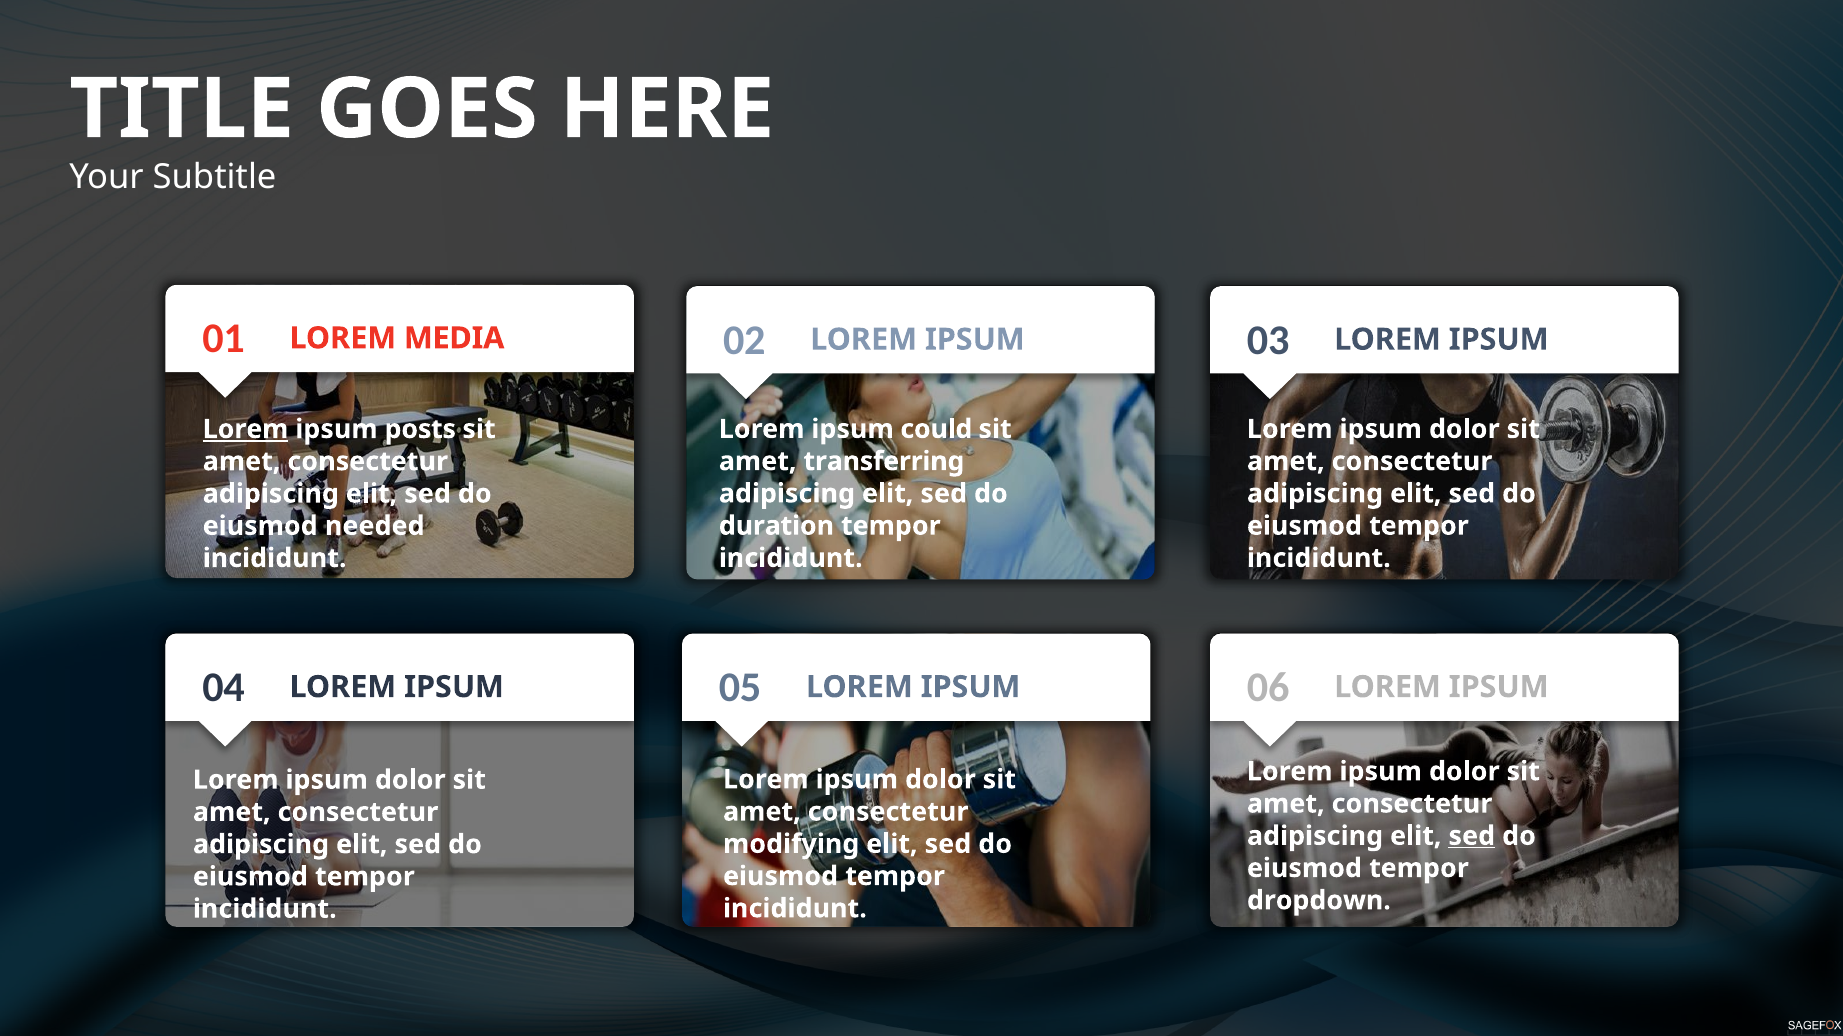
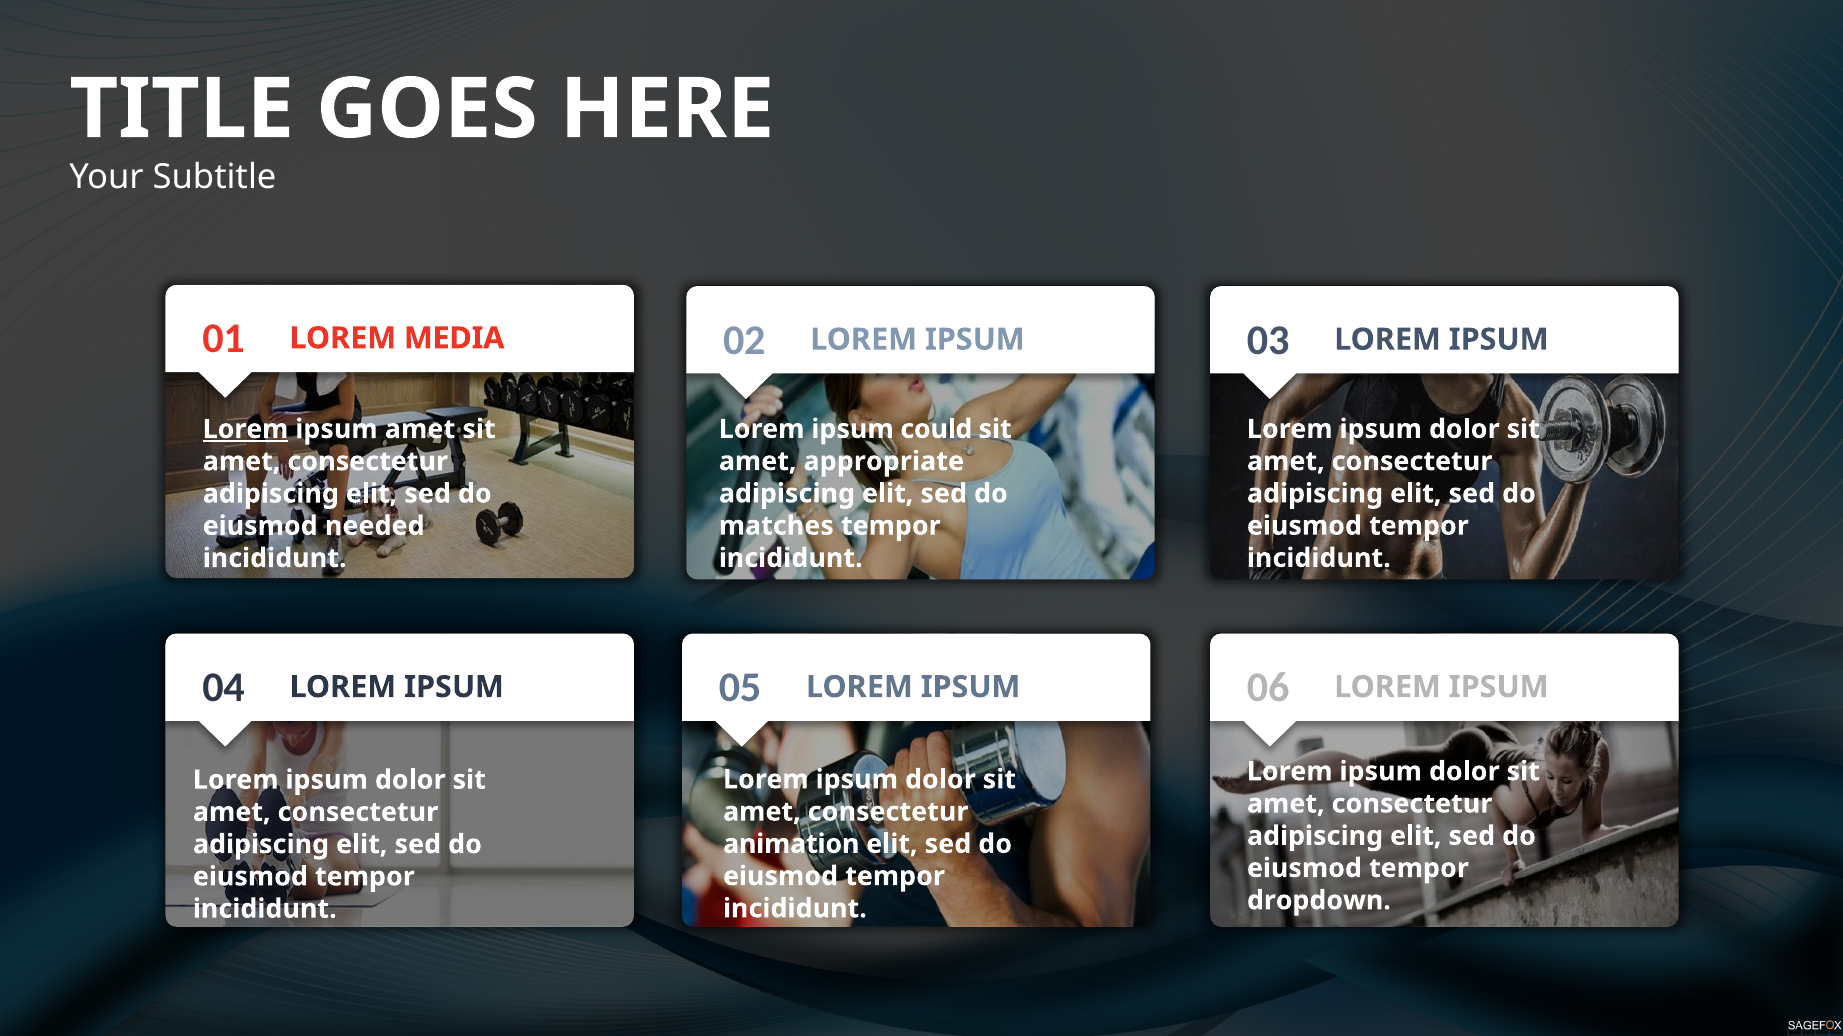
ipsum posts: posts -> amet (420, 429)
transferring: transferring -> appropriate (884, 462)
duration: duration -> matches (776, 526)
sed underline: present -> none (1472, 836)
modifying: modifying -> animation (791, 845)
